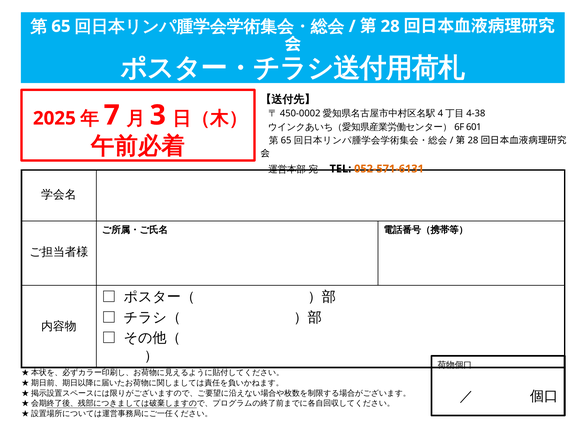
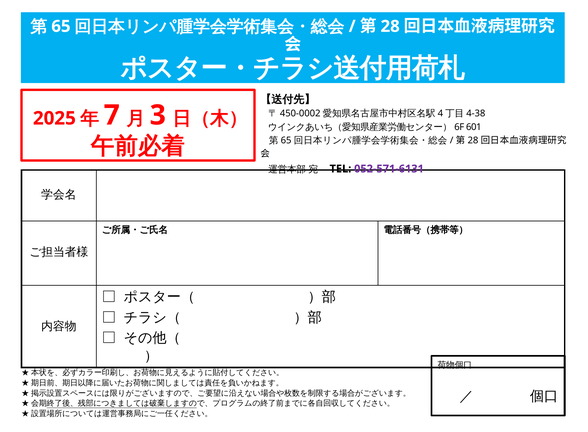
052-571-6131 colour: orange -> purple (389, 169)
